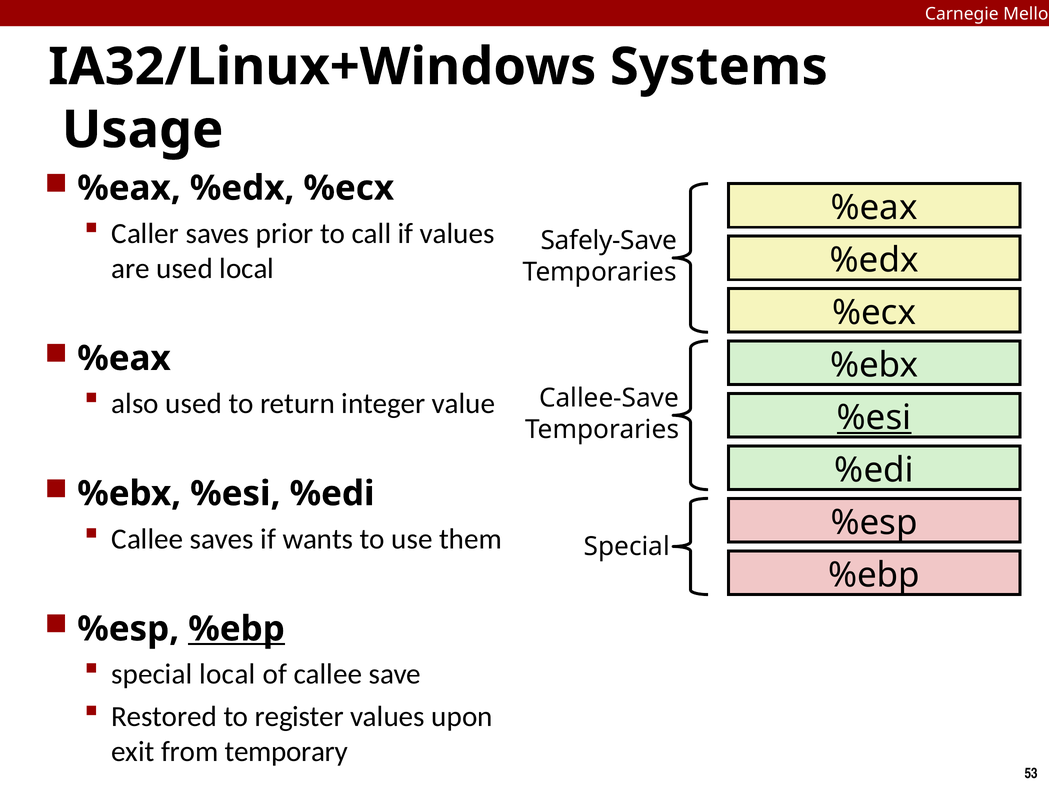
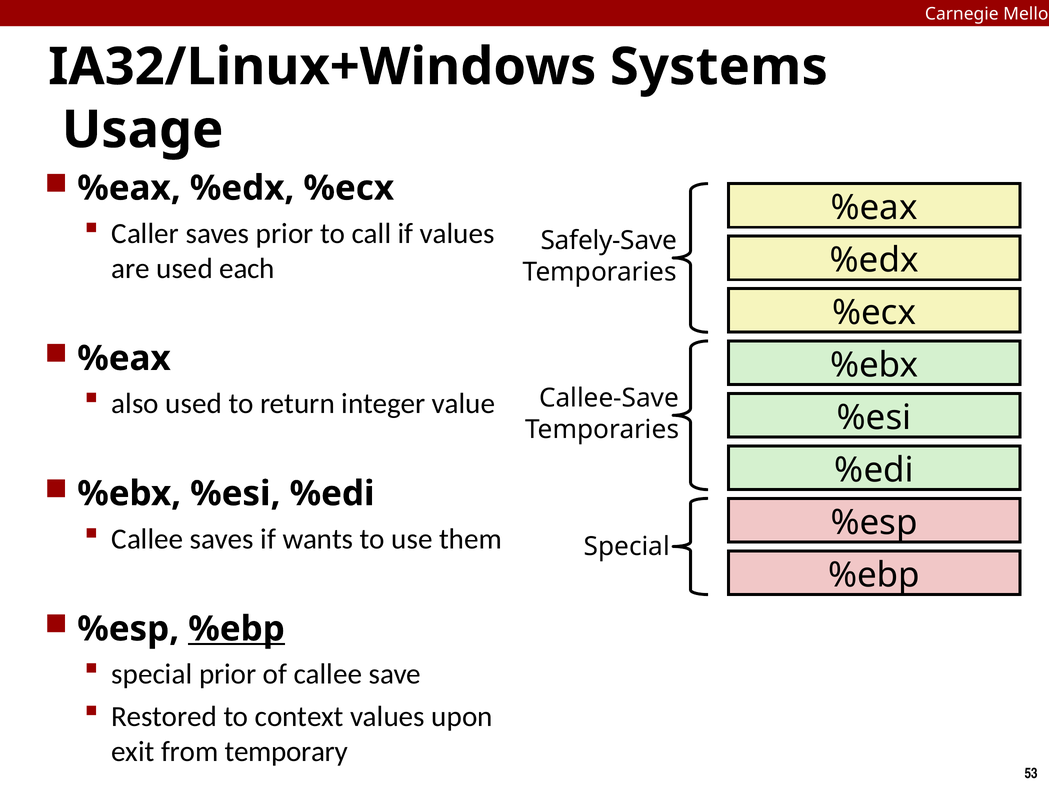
used local: local -> each (247, 268)
%esi underline: present -> none (874, 418)
special local: local -> prior (228, 674)
register: register -> context (299, 716)
